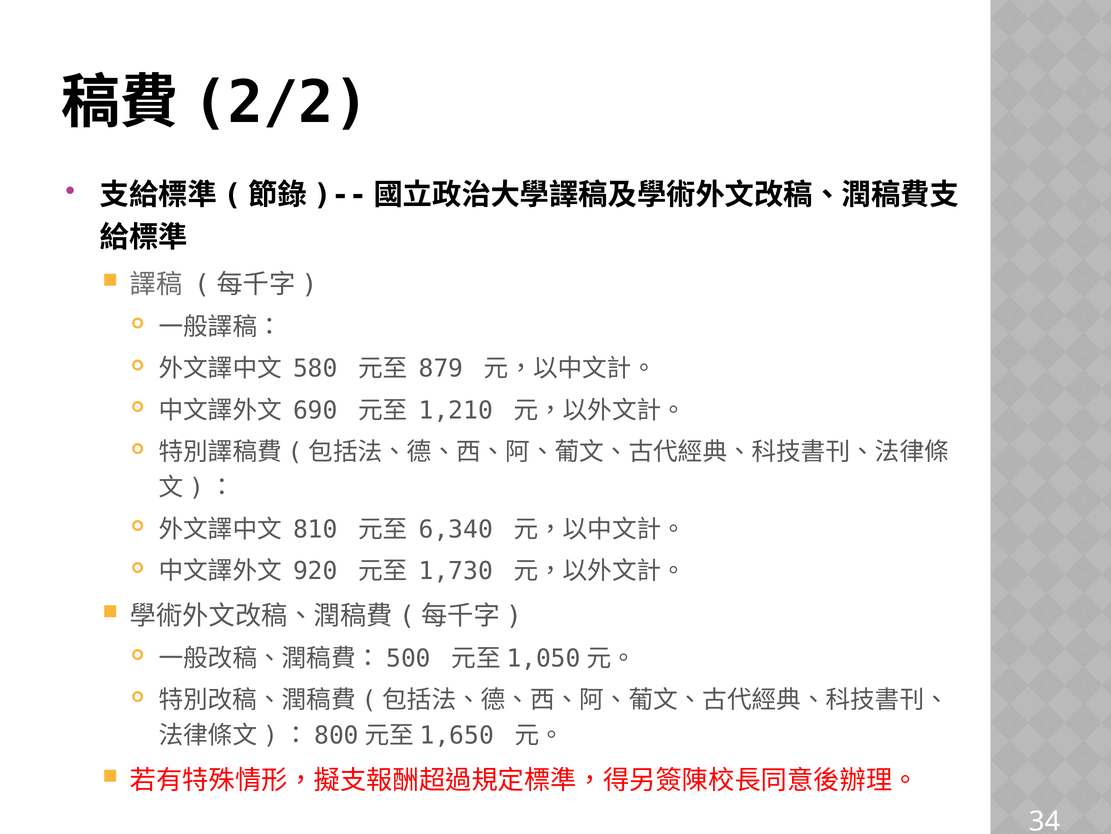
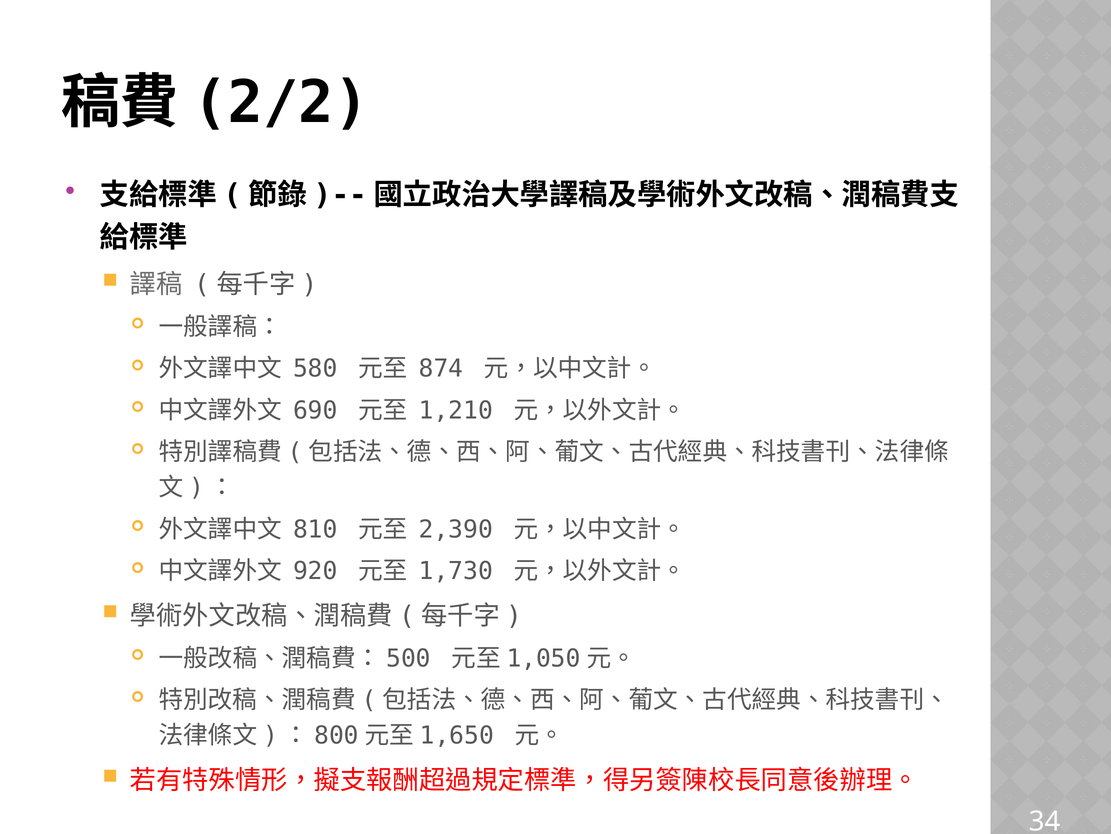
879: 879 -> 874 (441, 368)
6,340: 6,340 -> 2,390 (456, 529)
